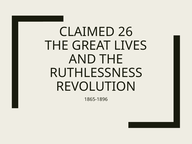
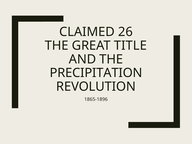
LIVES: LIVES -> TITLE (130, 46)
RUTHLESSNESS: RUTHLESSNESS -> PRECIPITATION (96, 73)
